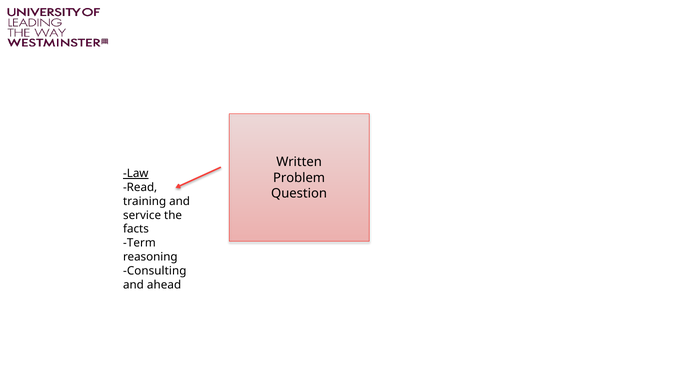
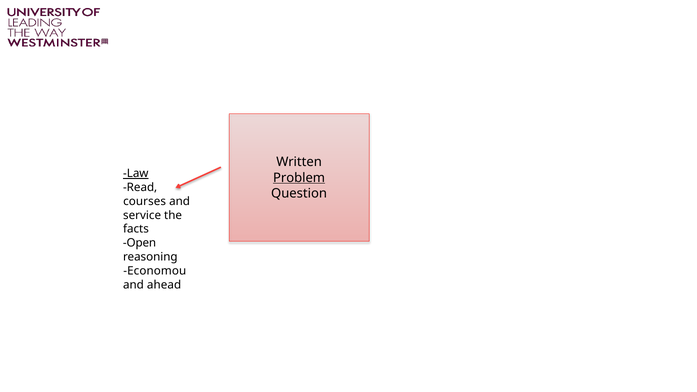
Problem underline: none -> present (299, 178)
training: training -> courses (145, 201)
Term: Term -> Open (140, 243)
Consulting: Consulting -> Economou (155, 271)
